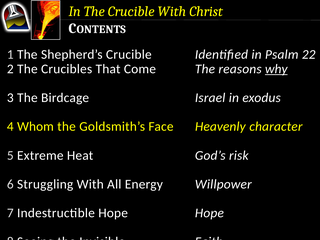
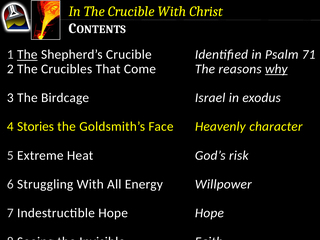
The underline: none -> present (27, 55)
22: 22 -> 71 (309, 55)
Whom: Whom -> Stories (36, 127)
